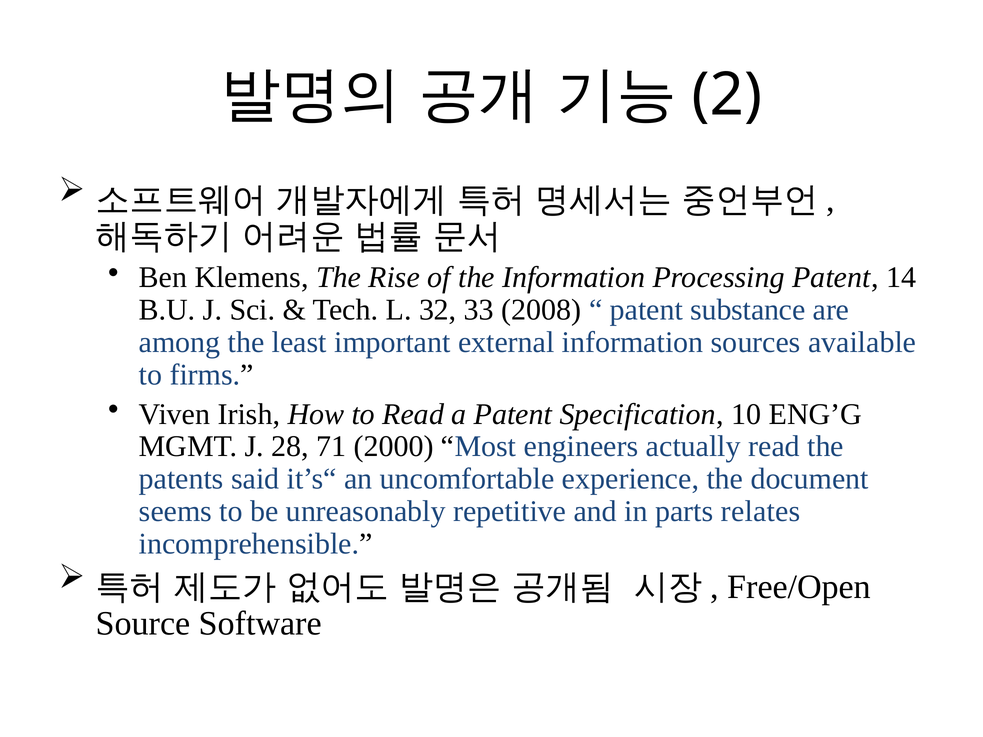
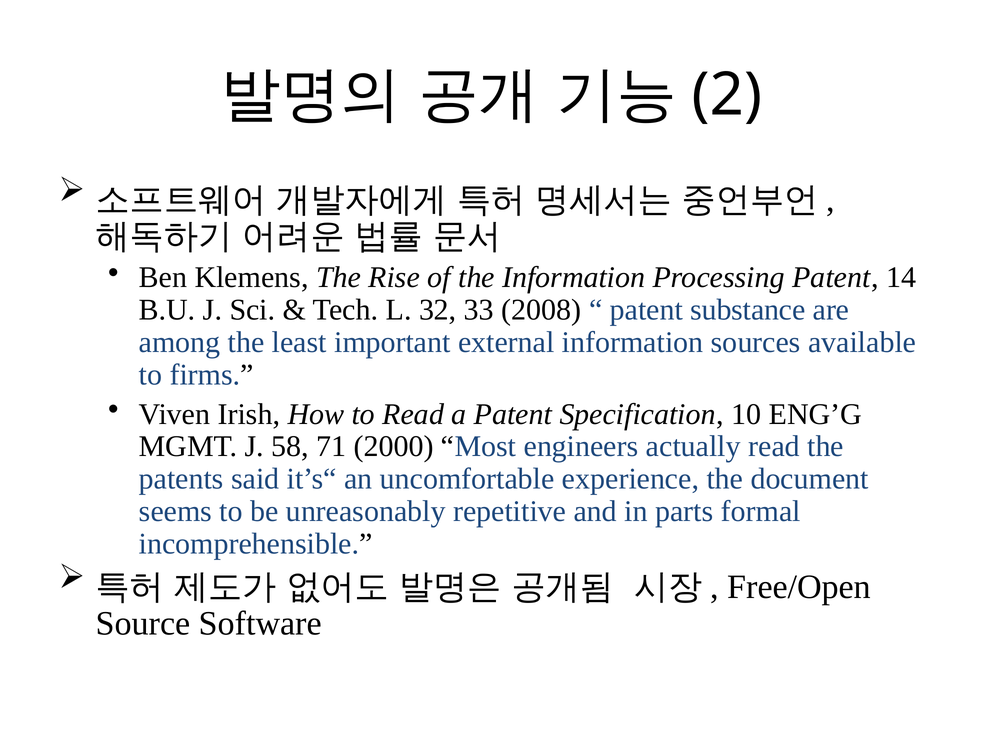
28: 28 -> 58 (290, 447)
relates: relates -> formal (761, 512)
